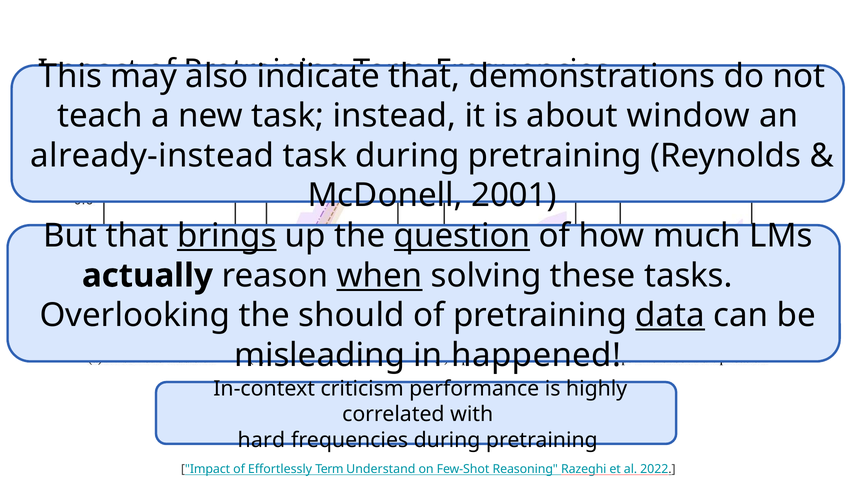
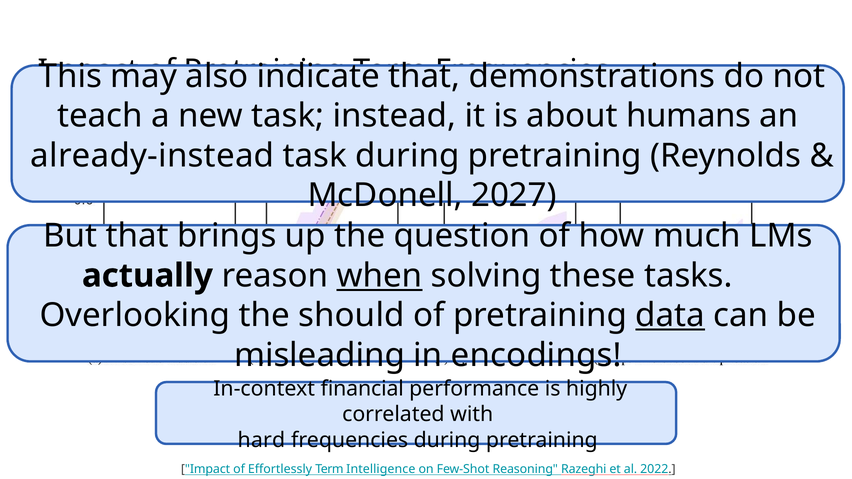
window: window -> humans (689, 116)
2001: 2001 -> 2027 (514, 196)
brings underline: present -> none (227, 236)
question underline: present -> none (462, 236)
happened: happened -> encodings (536, 355)
criticism: criticism -> ﬁnancial (362, 389)
Understand: Understand -> Intelligence (381, 469)
